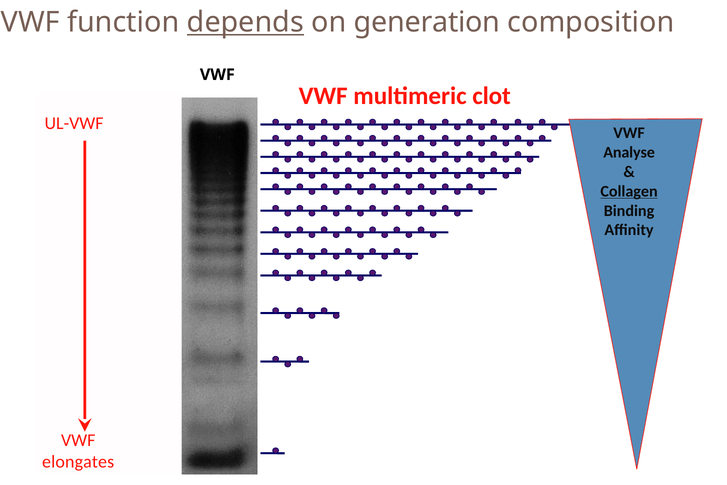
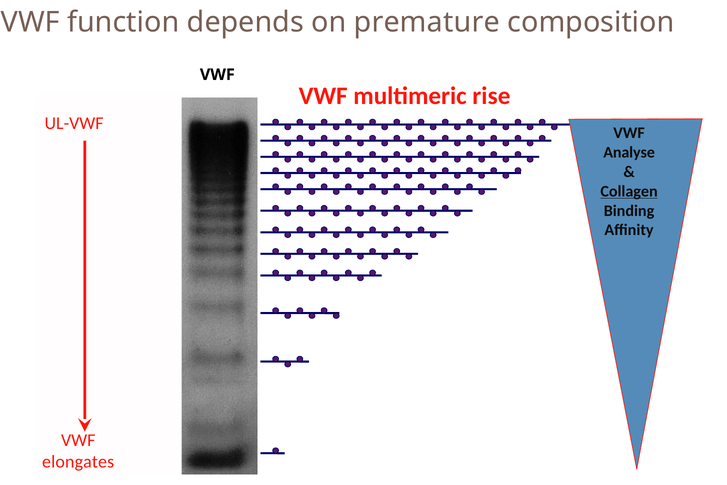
depends underline: present -> none (245, 22)
generation: generation -> premature (427, 22)
clot: clot -> rise (491, 96)
